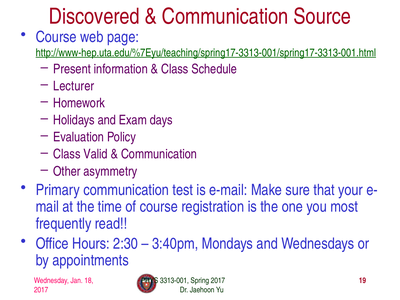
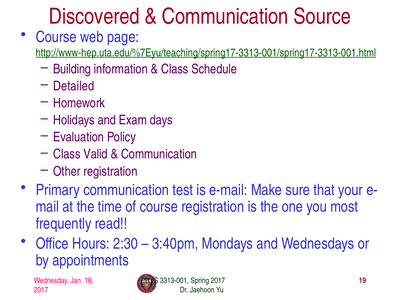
Present: Present -> Building (72, 69)
Lecturer: Lecturer -> Detailed (74, 86)
Other asymmetry: asymmetry -> registration (110, 171)
